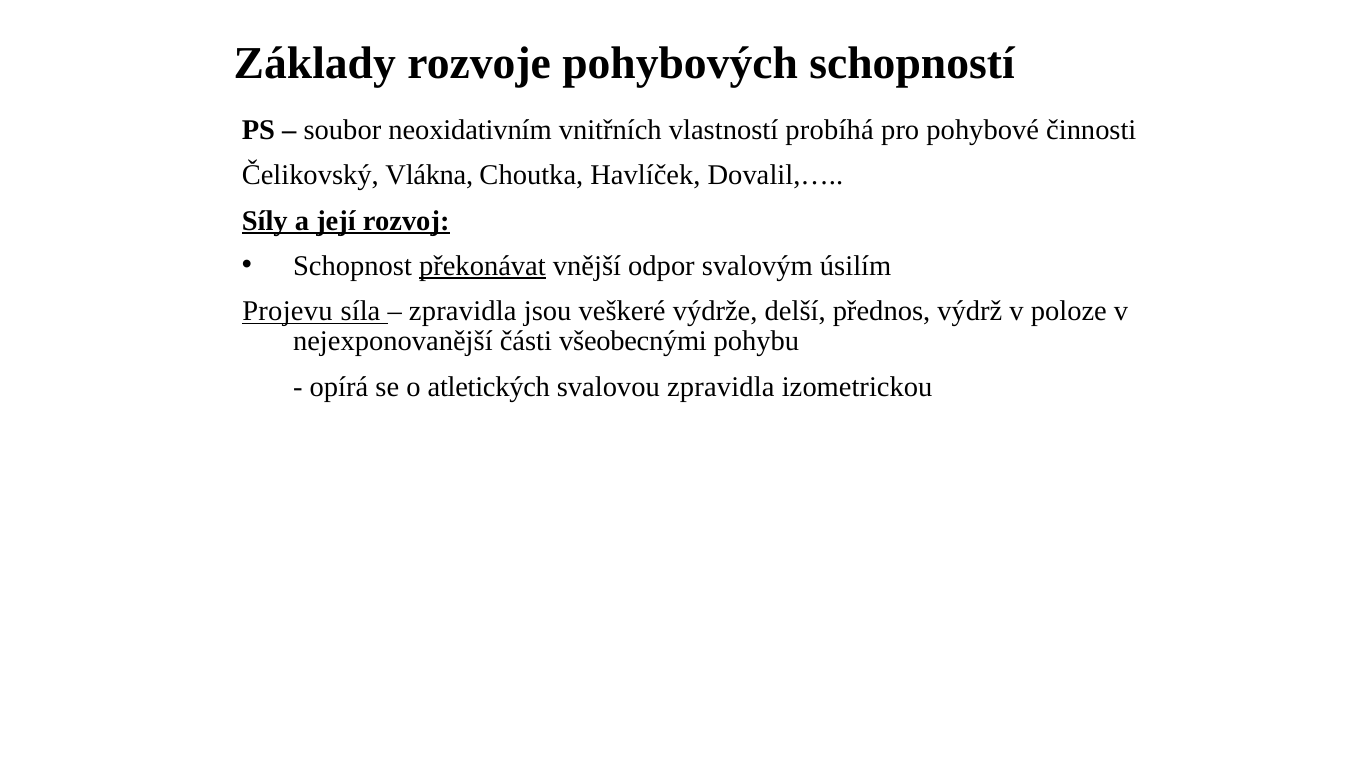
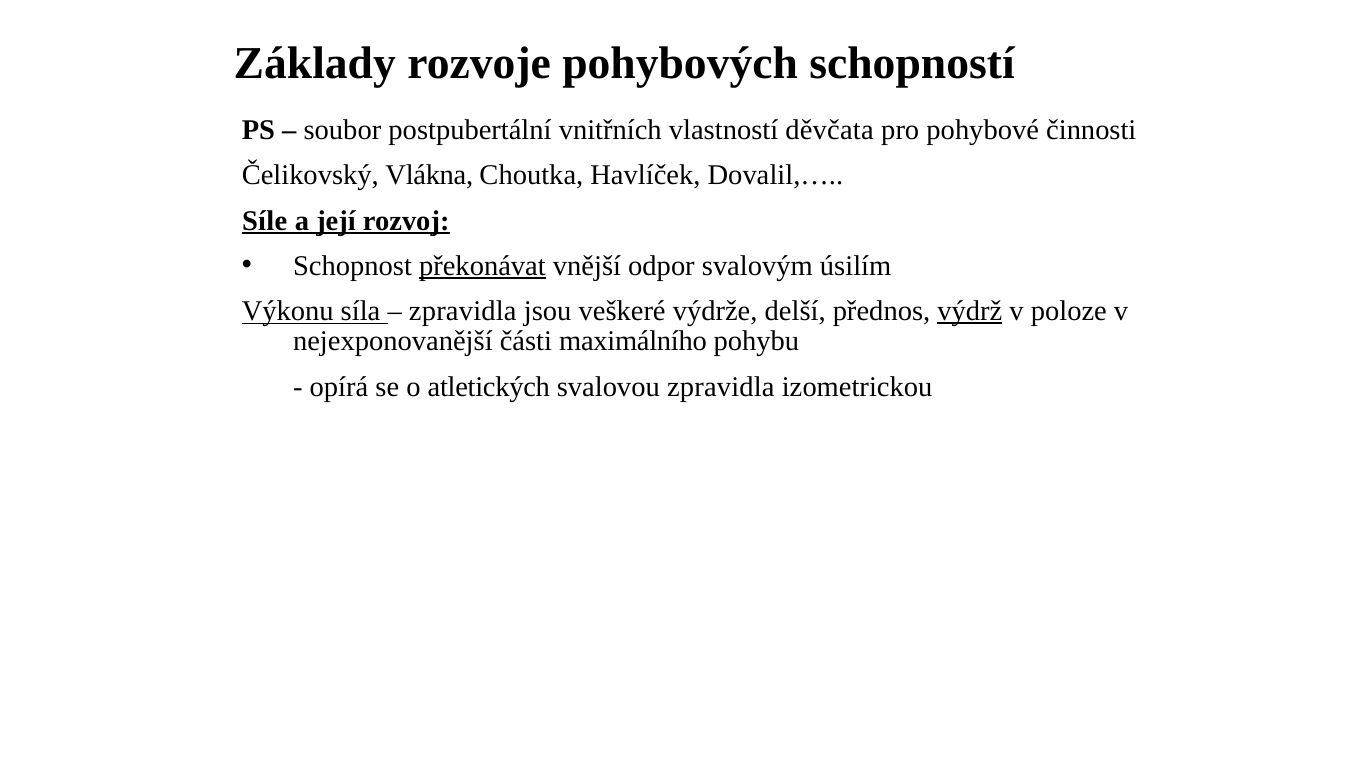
neoxidativním: neoxidativním -> postpubertální (470, 130)
probíhá: probíhá -> děvčata (830, 130)
Síly: Síly -> Síle (265, 220)
Projevu: Projevu -> Výkonu (288, 311)
výdrž underline: none -> present (970, 311)
všeobecnými: všeobecnými -> maximálního (633, 341)
